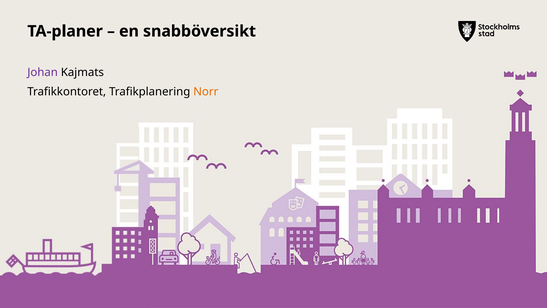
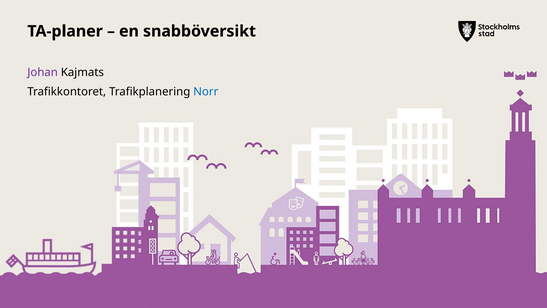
Norr colour: orange -> blue (206, 92)
